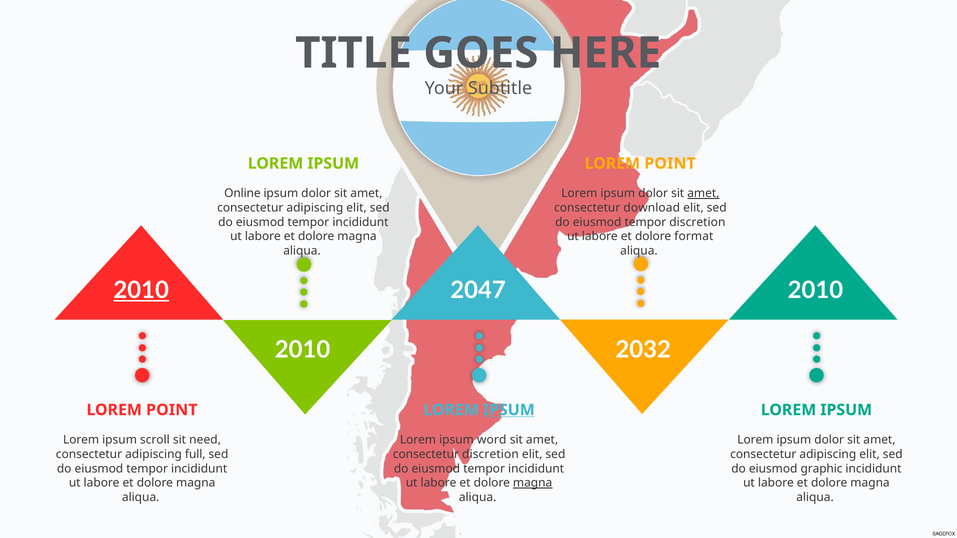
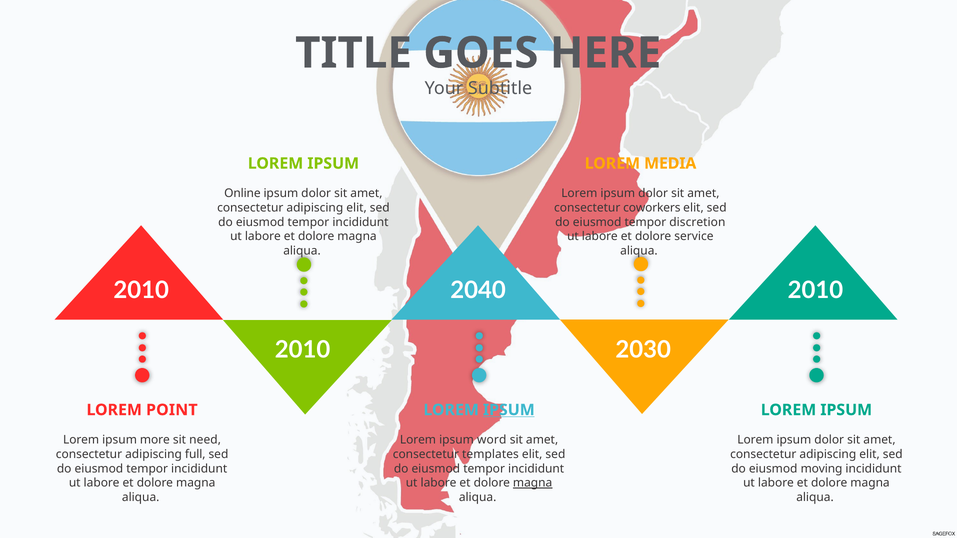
POINT: POINT -> MEDIA (670, 164)
amet underline: present -> none (703, 194)
download: download -> coworkers (652, 208)
format: format -> service (694, 237)
2010 underline: present -> none (141, 291)
2047: 2047 -> 2040 (478, 291)
2032: 2032 -> 2030 (643, 350)
scroll: scroll -> more (155, 440)
consectetur discretion: discretion -> templates (490, 454)
graphic: graphic -> moving (822, 469)
